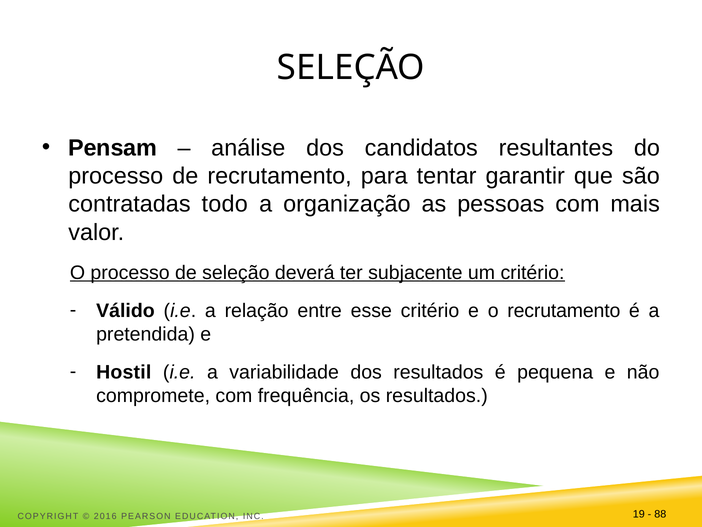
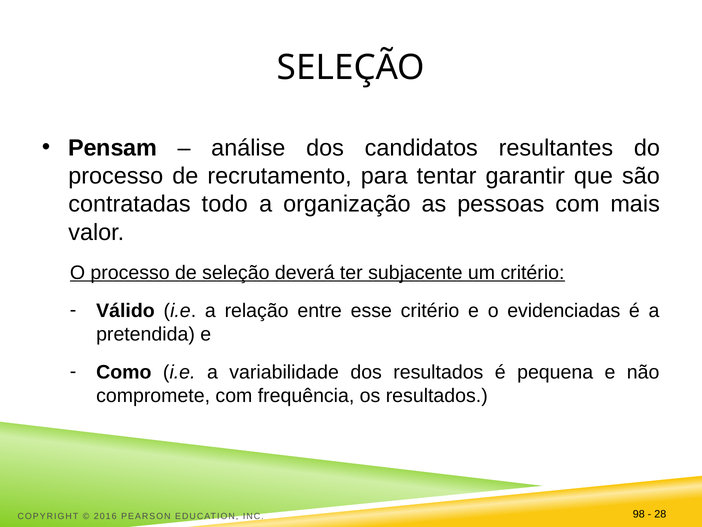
o recrutamento: recrutamento -> evidenciadas (564, 311)
Hostil: Hostil -> Como (124, 372)
19: 19 -> 98 (639, 514)
88: 88 -> 28 (660, 514)
